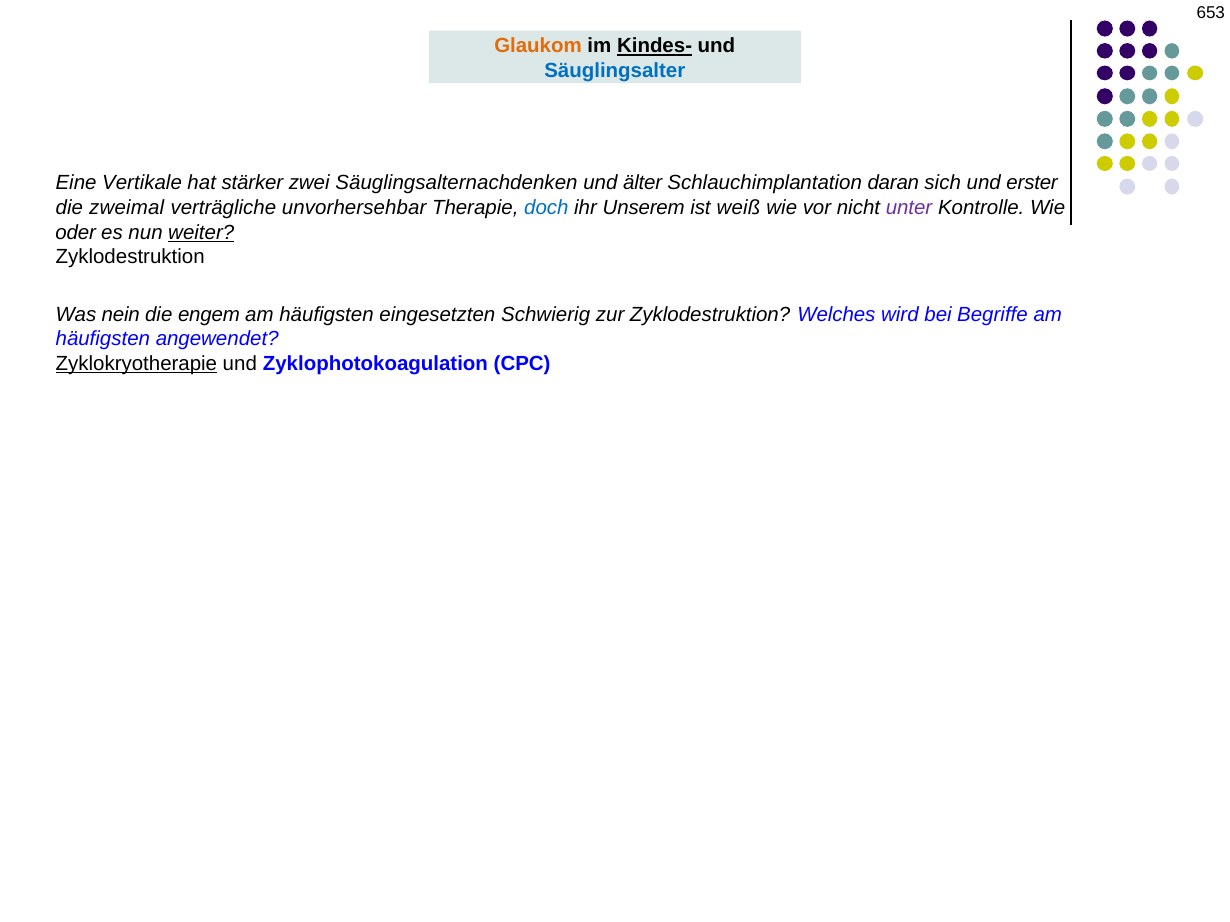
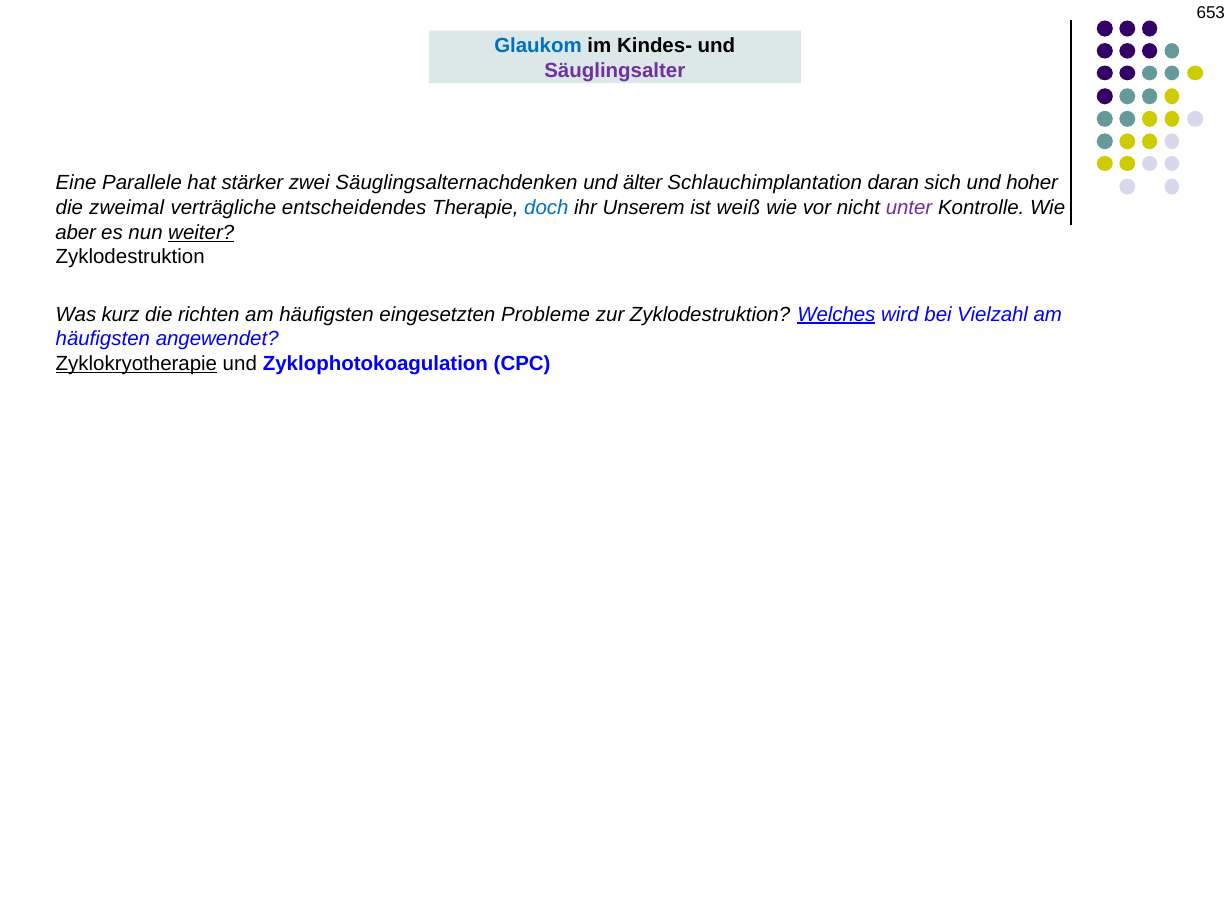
Glaukom colour: orange -> blue (538, 46)
Kindes- underline: present -> none (655, 46)
Säuglingsalter colour: blue -> purple (615, 71)
Vertikale: Vertikale -> Parallele (142, 183)
erster: erster -> hoher (1032, 183)
unvorhersehbar: unvorhersehbar -> entscheidendes (354, 208)
oder: oder -> aber (76, 232)
nein: nein -> kurz (121, 314)
engem: engem -> richten (209, 314)
Schwierig: Schwierig -> Probleme (546, 314)
Welches underline: none -> present (836, 314)
Begriffe: Begriffe -> Vielzahl (993, 314)
